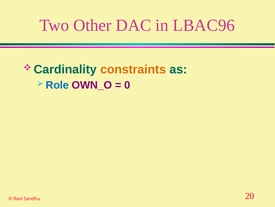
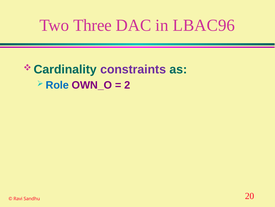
Other: Other -> Three (93, 25)
constraints colour: orange -> purple (133, 69)
0: 0 -> 2 (127, 85)
